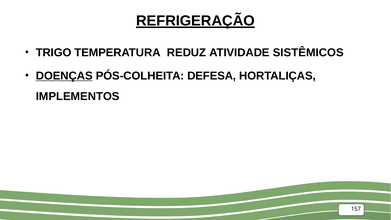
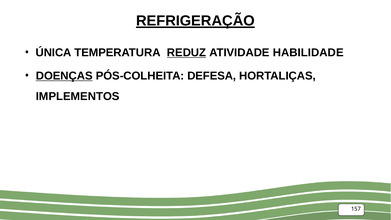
TRIGO: TRIGO -> ÚNICA (54, 53)
REDUZ underline: none -> present (187, 53)
SISTÊMICOS: SISTÊMICOS -> HABILIDADE (308, 53)
